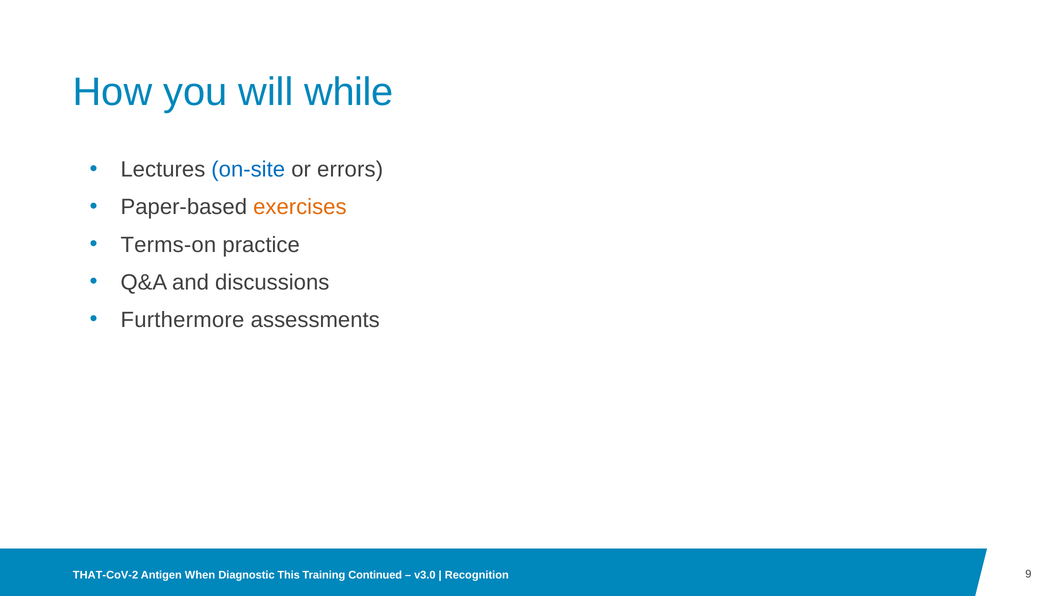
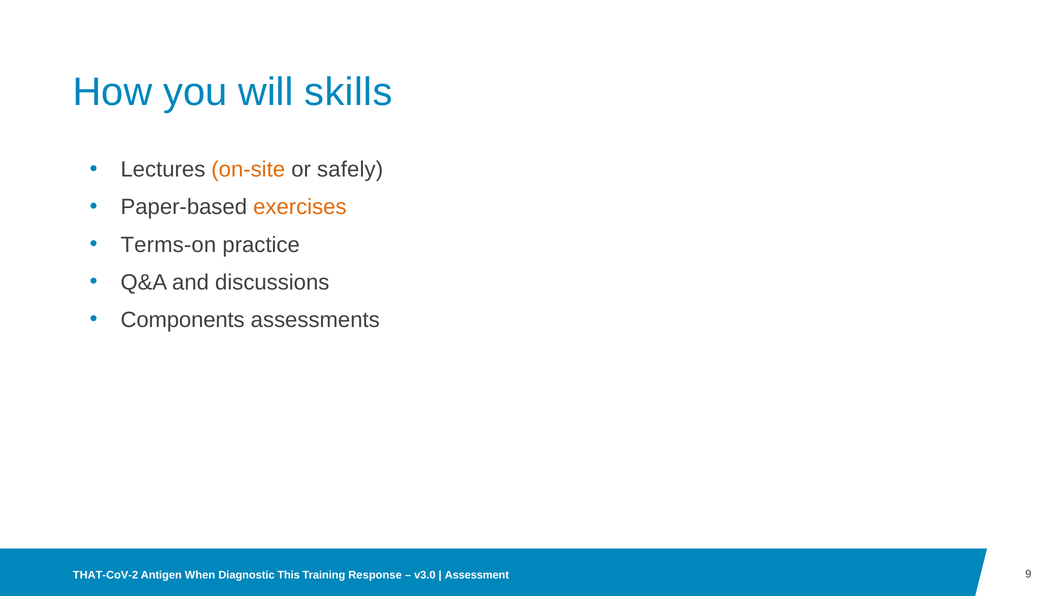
while: while -> skills (348, 92)
on-site colour: blue -> orange (248, 170)
errors: errors -> safely (350, 170)
Furthermore: Furthermore -> Components (183, 320)
Continued: Continued -> Response (375, 575)
Recognition: Recognition -> Assessment (477, 575)
